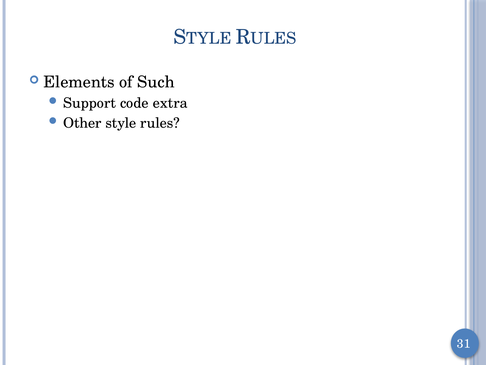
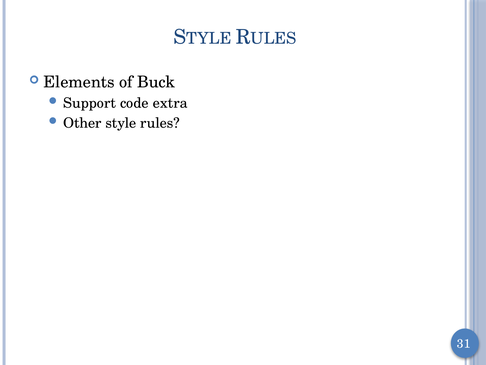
Such: Such -> Buck (156, 82)
